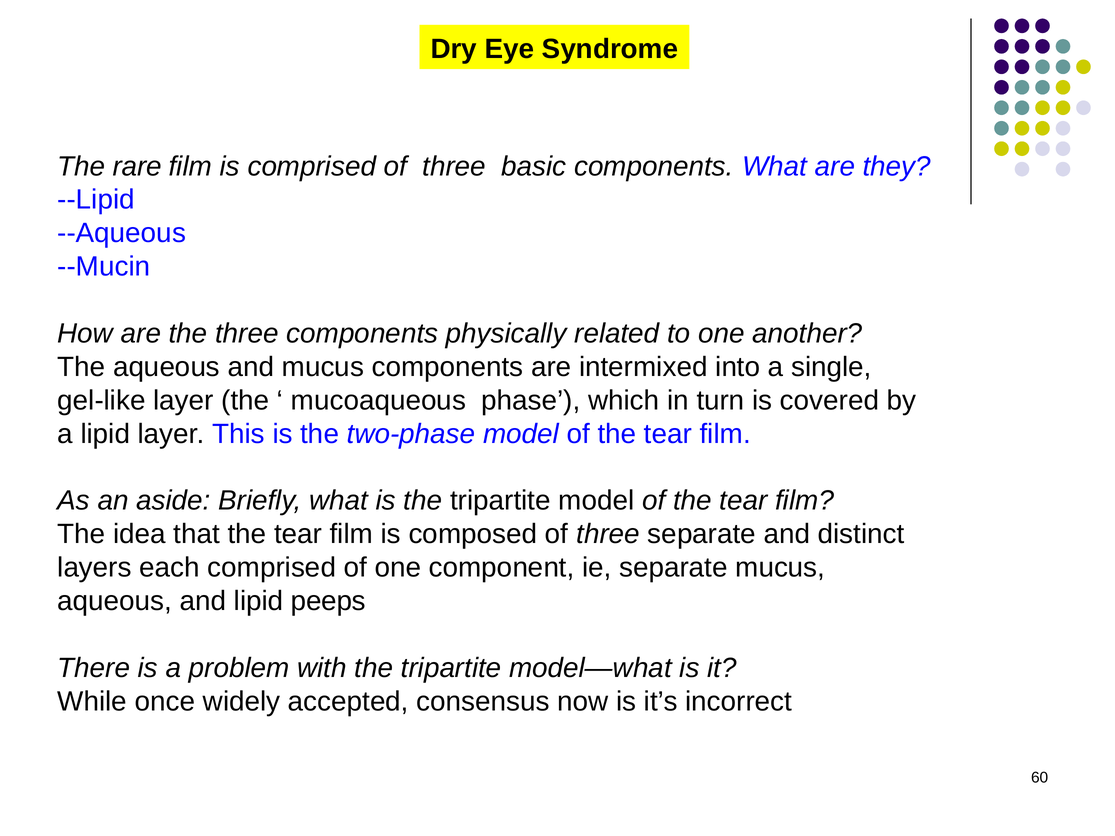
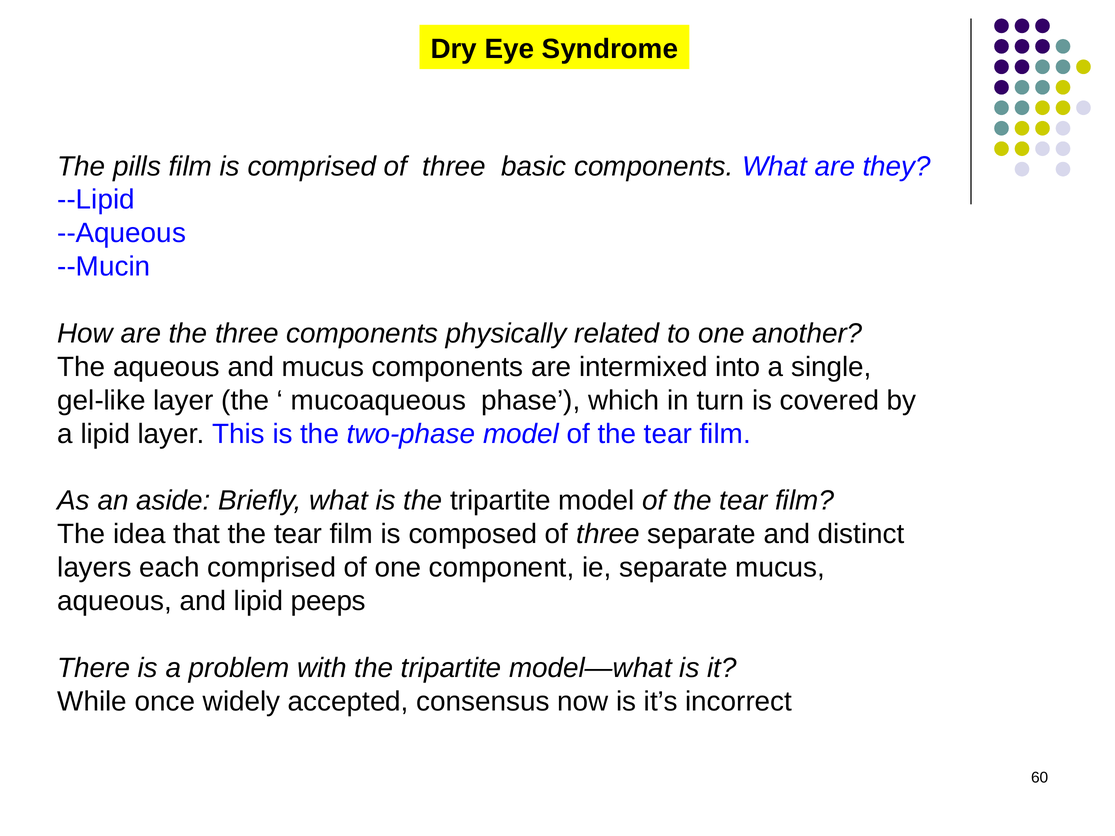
rare: rare -> pills (137, 166)
